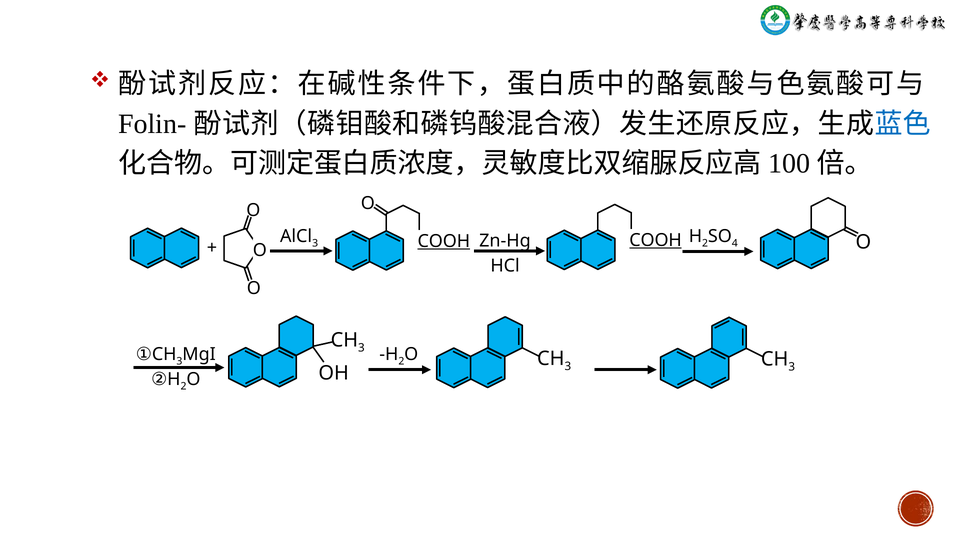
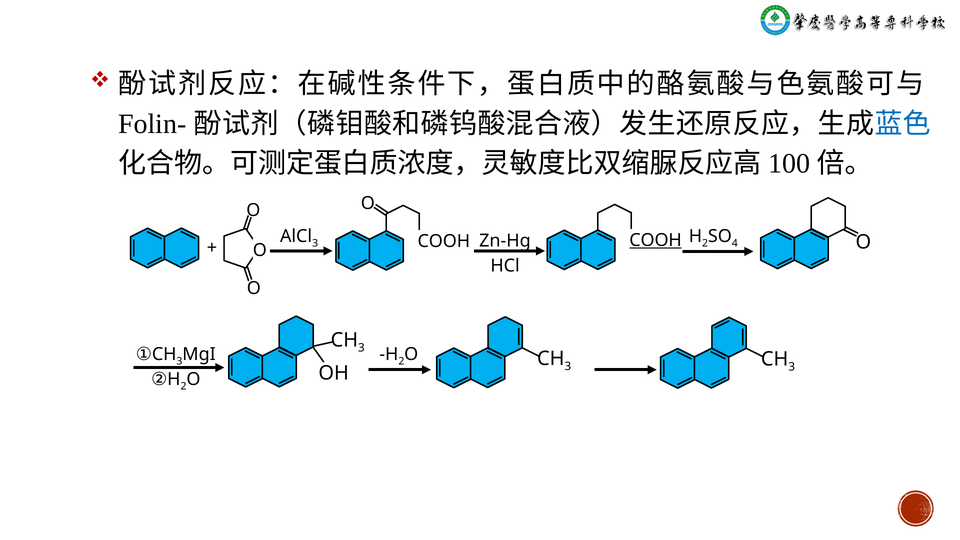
COOH underline: present -> none (444, 241)
